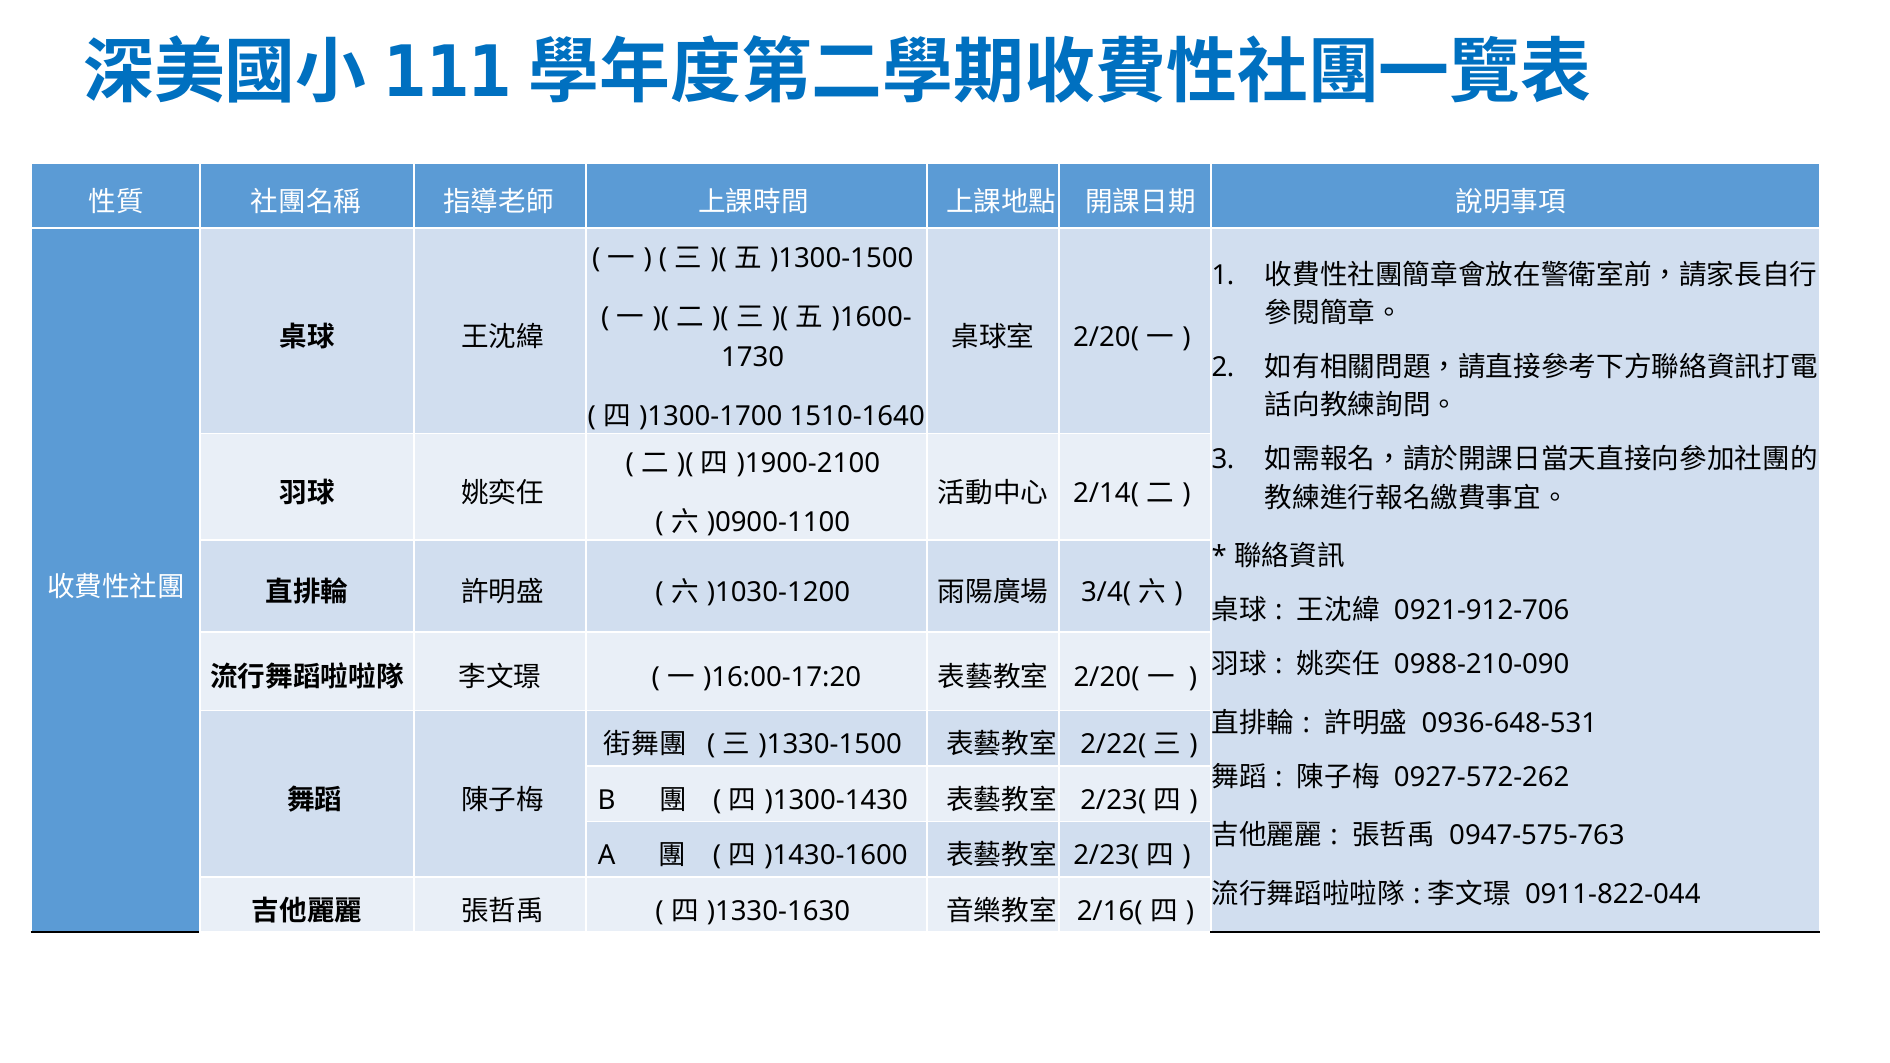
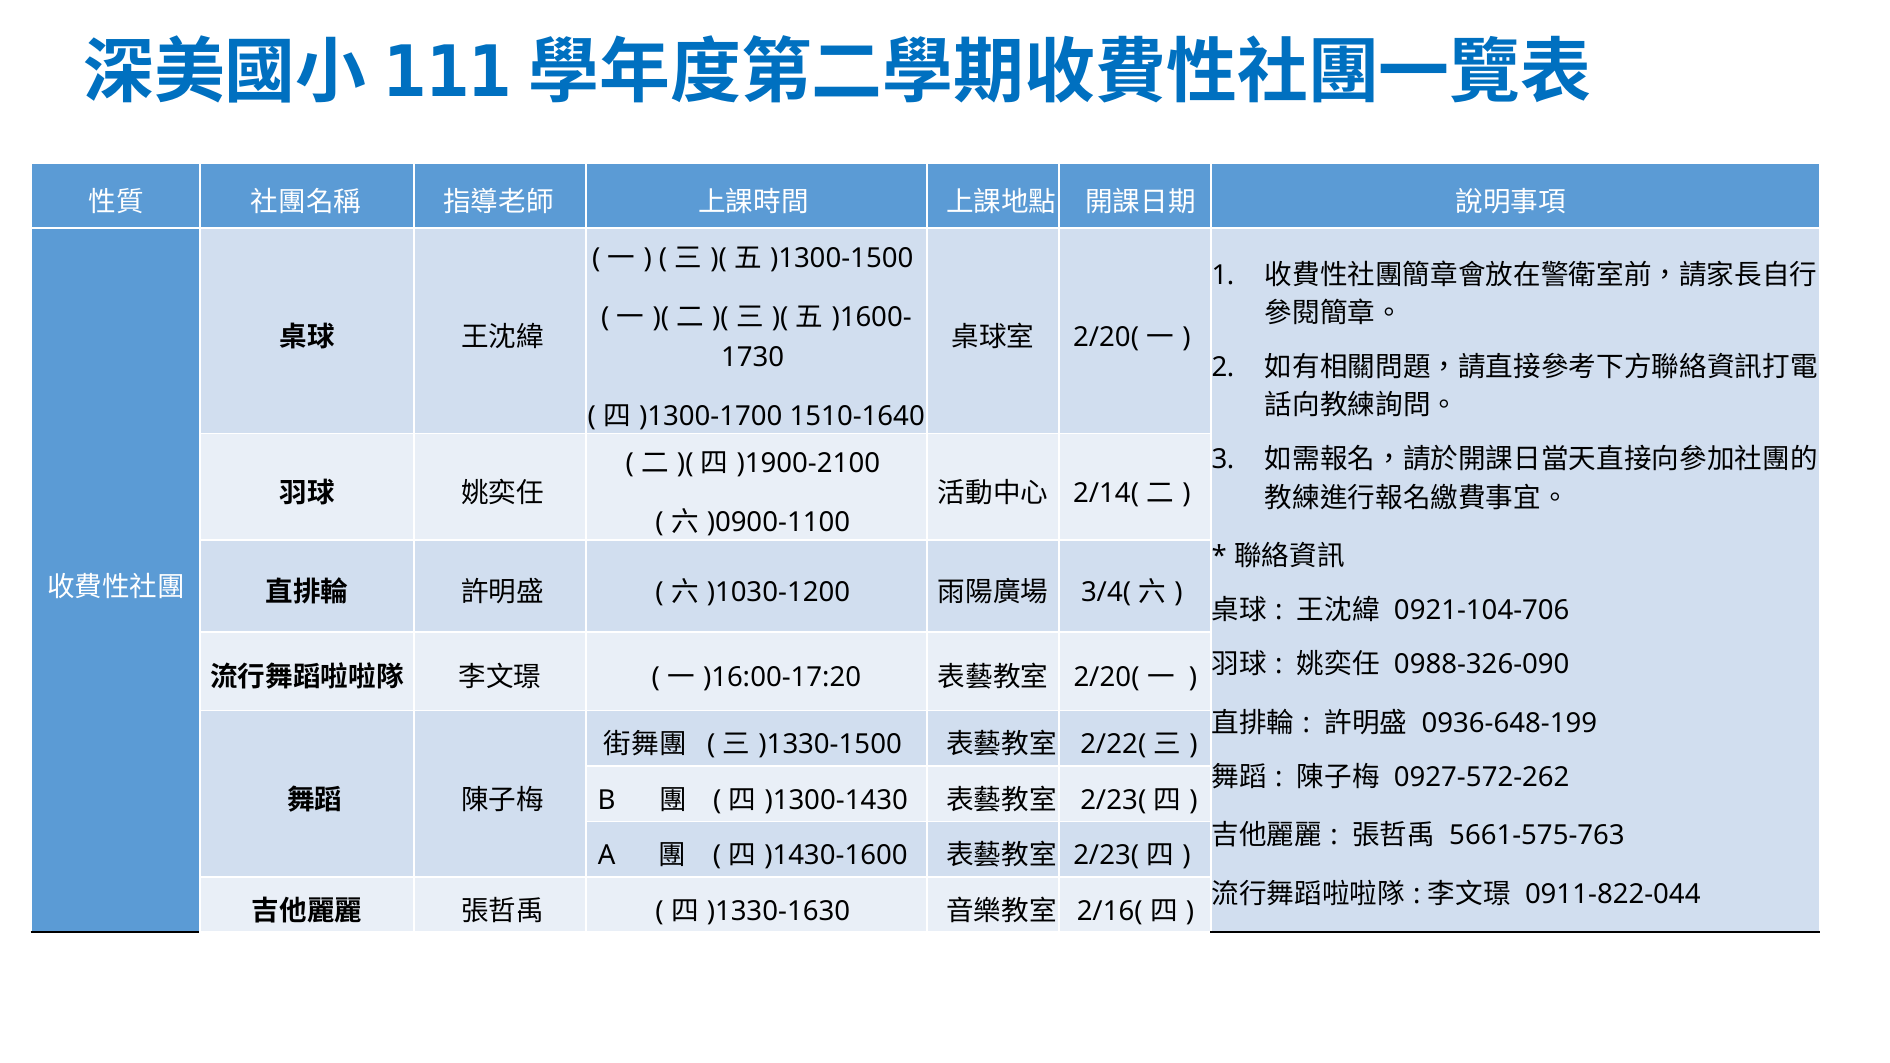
0921-912-706: 0921-912-706 -> 0921-104-706 (1482, 611)
0988-210-090: 0988-210-090 -> 0988-326-090 (1482, 665)
0936-648-531: 0936-648-531 -> 0936-648-199 (1509, 723)
0947-575-763: 0947-575-763 -> 5661-575-763 (1537, 836)
